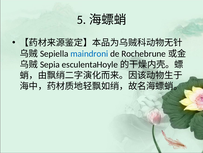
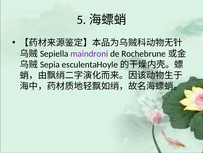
maindroni colour: blue -> purple (89, 53)
